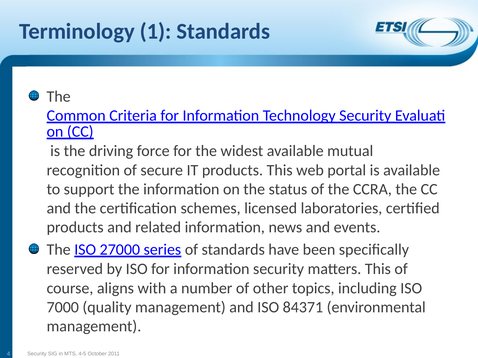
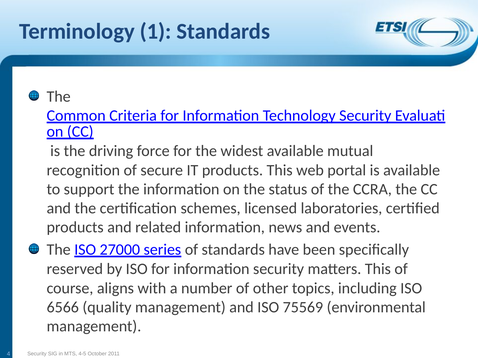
7000: 7000 -> 6566 (63, 308)
84371: 84371 -> 75569 (303, 308)
